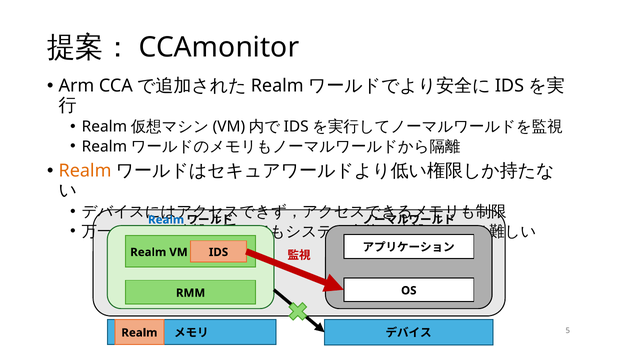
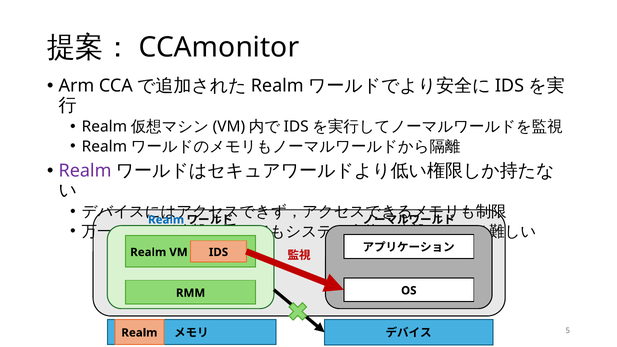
Realm colour: orange -> purple (85, 171)
